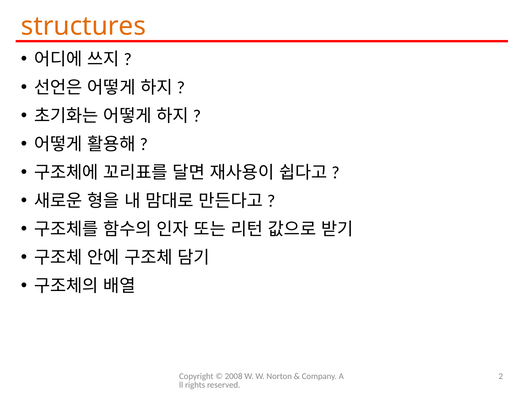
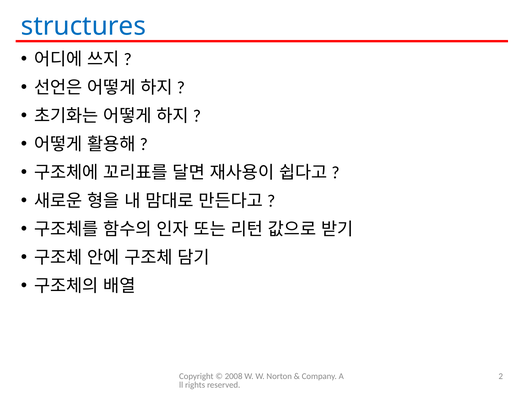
structures colour: orange -> blue (83, 26)
